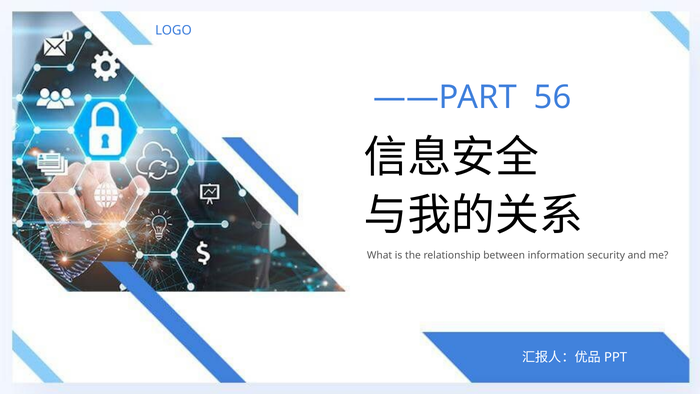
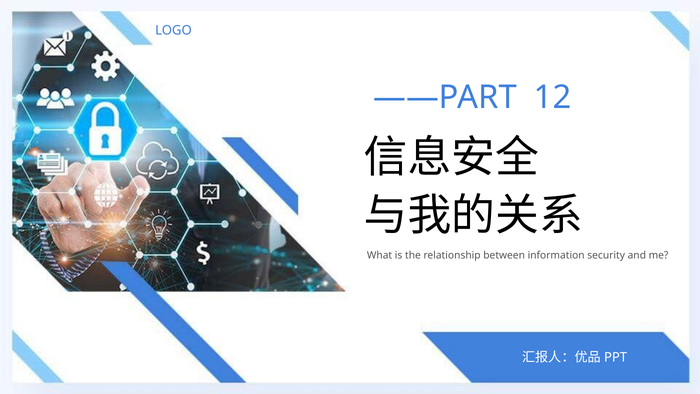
56: 56 -> 12 (553, 97)
